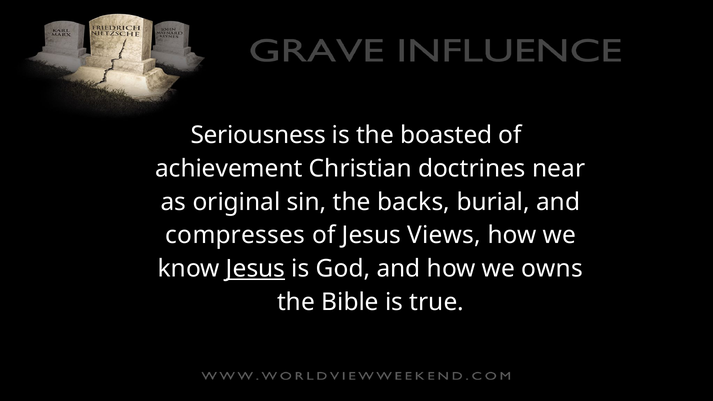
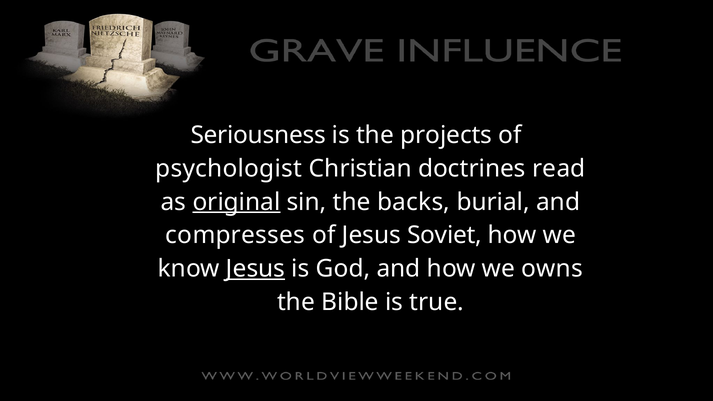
boasted: boasted -> projects (446, 135)
achievement: achievement -> psychologist (229, 169)
near: near -> read (559, 169)
original underline: none -> present (236, 202)
Views: Views -> Soviet (444, 235)
